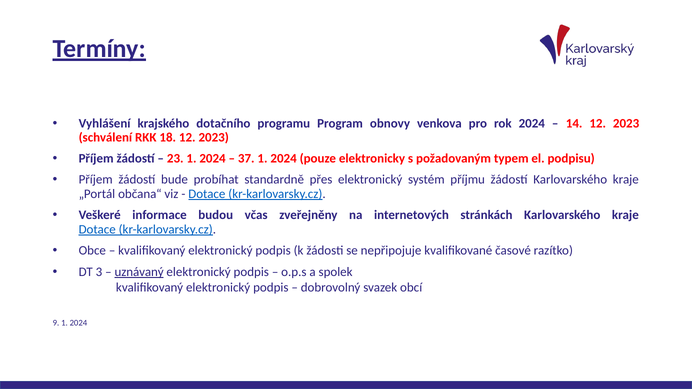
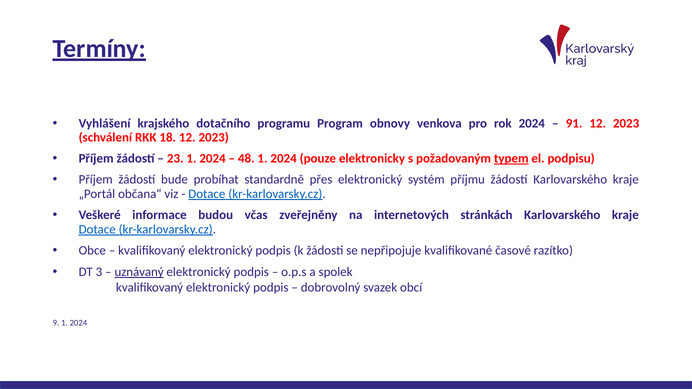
14: 14 -> 91 (574, 123)
37: 37 -> 48 (246, 159)
typem underline: none -> present (511, 159)
